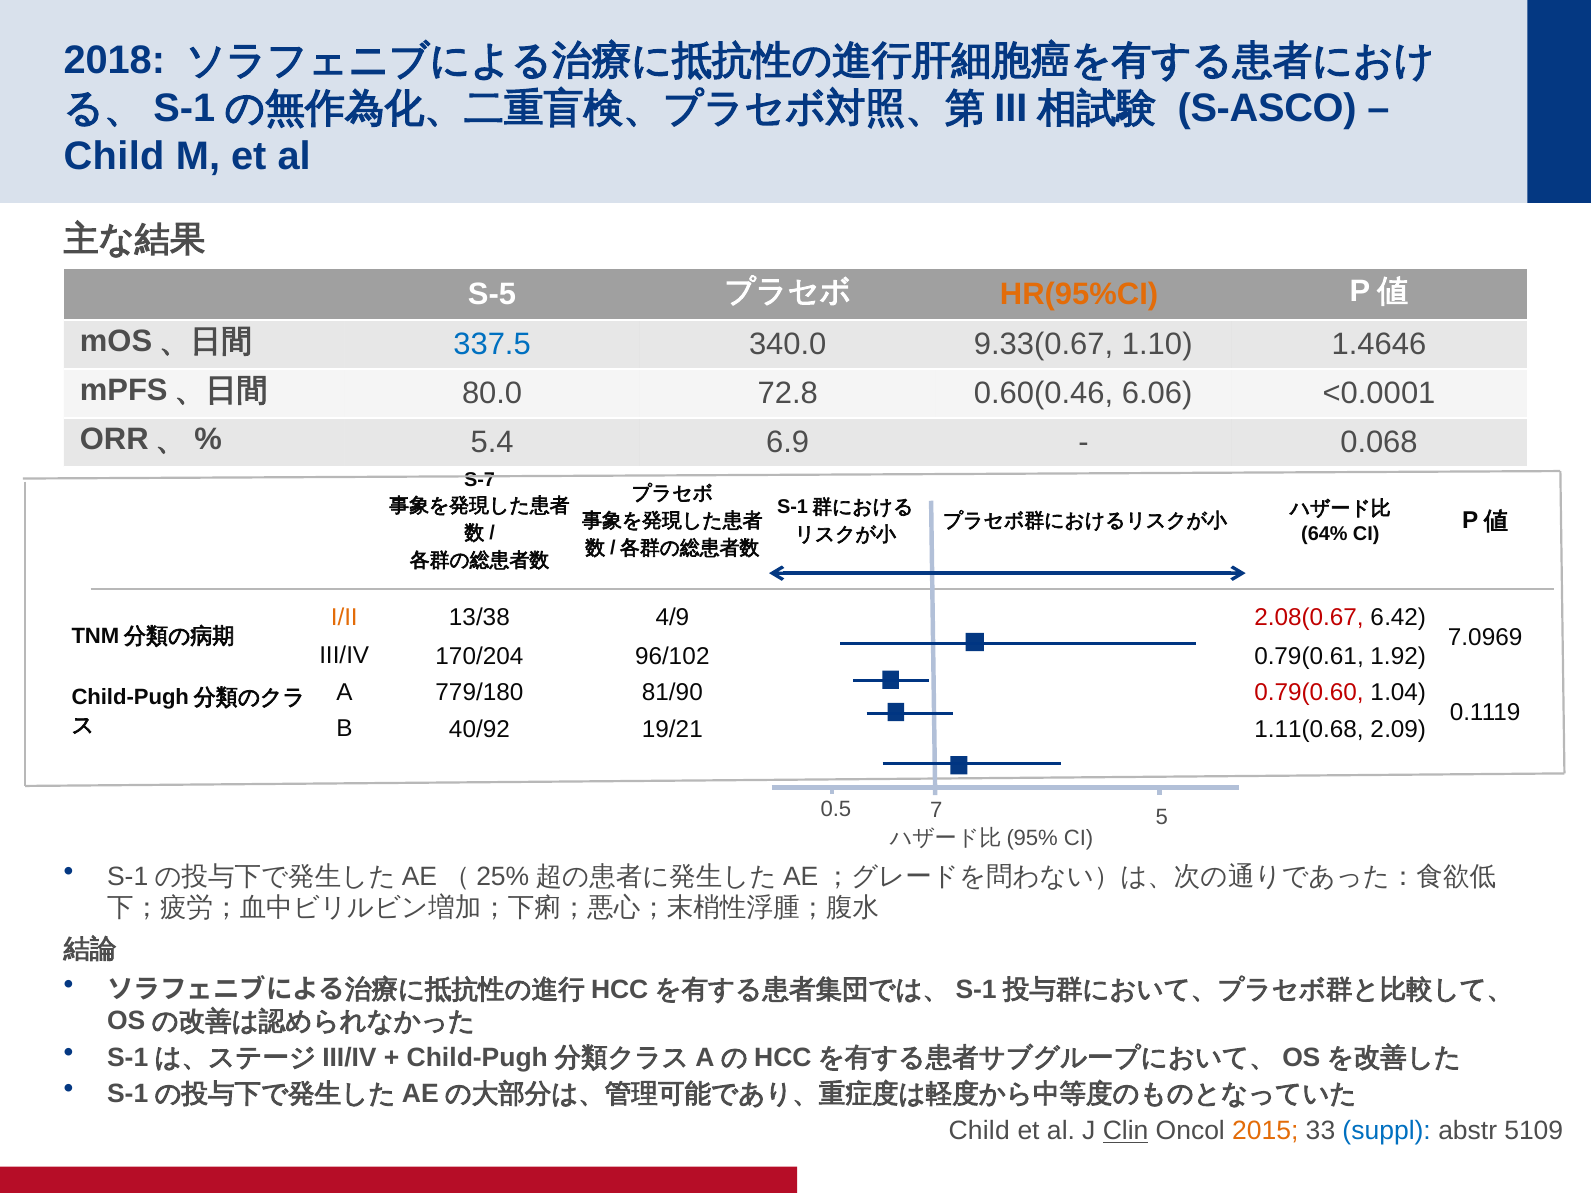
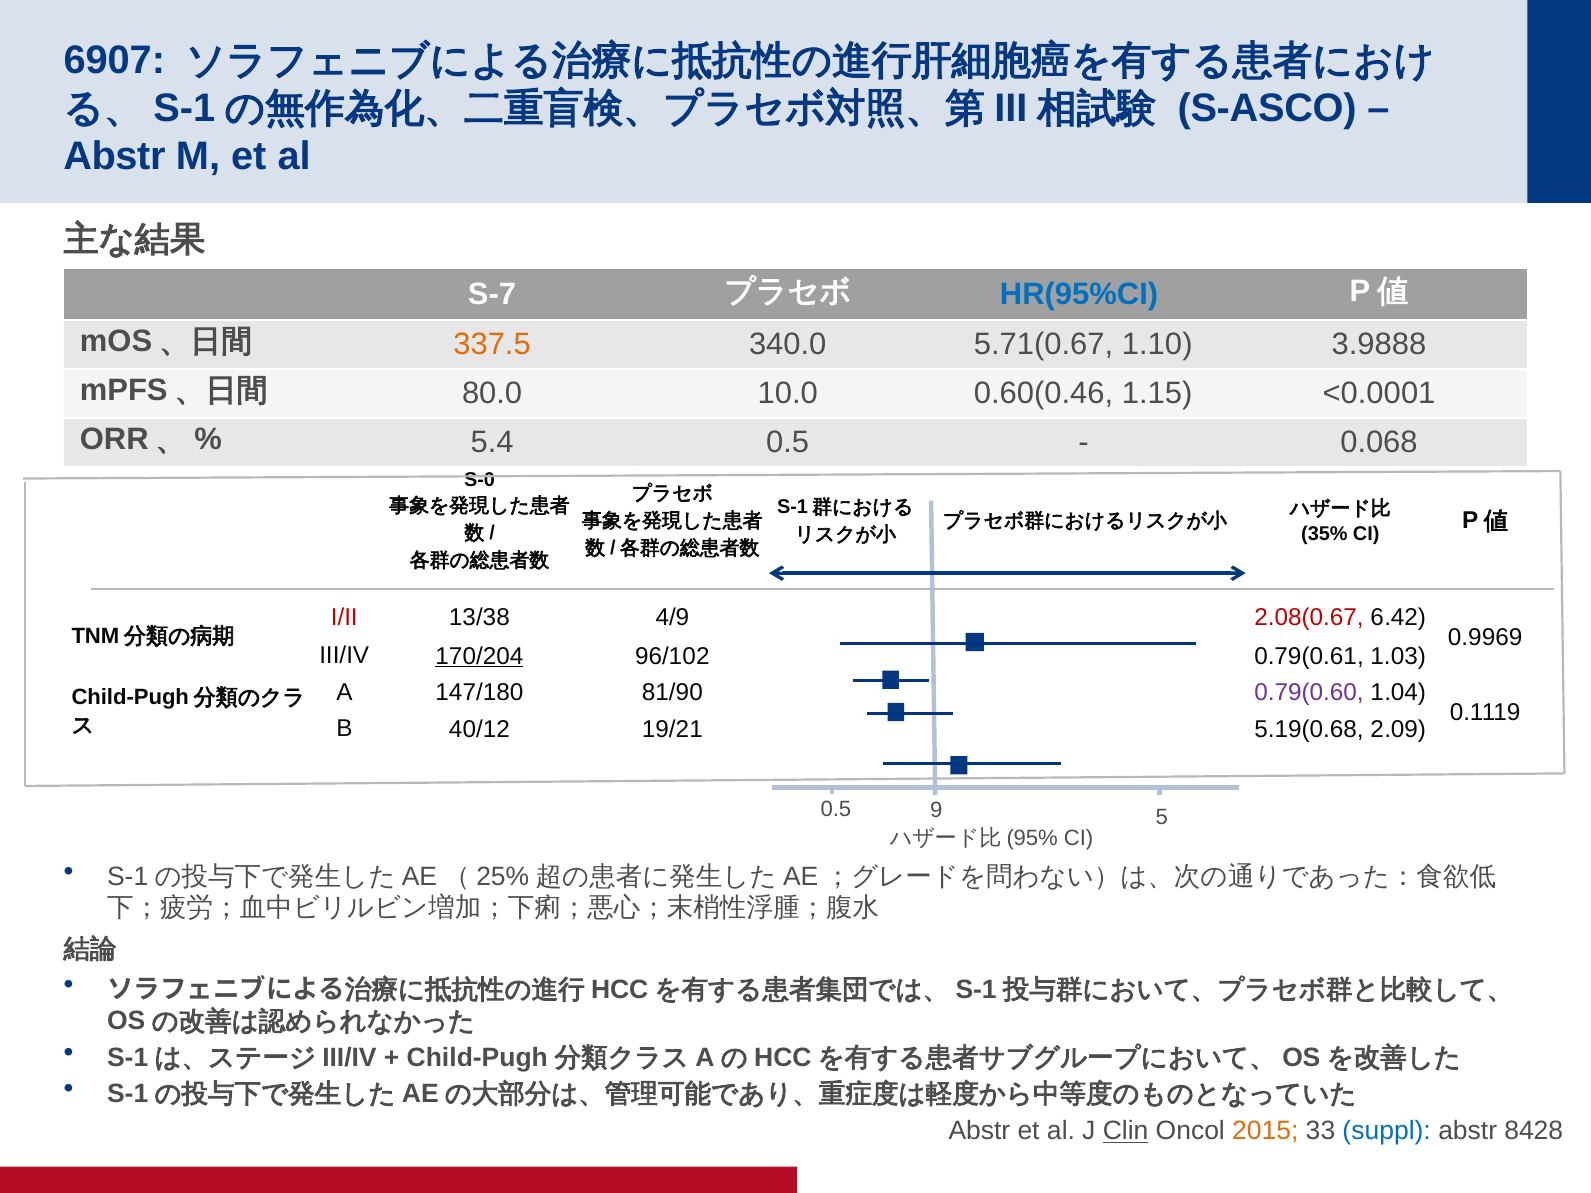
2018: 2018 -> 6907 (114, 61)
Child: Child -> Abstr (114, 156)
S-5: S-5 -> S-7 (492, 294)
HR(95%CI colour: orange -> blue (1079, 294)
337.5 colour: blue -> orange (492, 344)
9.33(0.67: 9.33(0.67 -> 5.71(0.67 (1044, 344)
1.4646: 1.4646 -> 3.9888 (1379, 344)
72.8: 72.8 -> 10.0 (788, 393)
6.06: 6.06 -> 1.15 (1157, 393)
5.4 6.9: 6.9 -> 0.5 (788, 442)
S-7: S-7 -> S-0 (480, 480)
64%: 64% -> 35% (1324, 534)
I/II colour: orange -> red (344, 617)
7.0969: 7.0969 -> 0.9969 (1485, 638)
170/204 underline: none -> present (479, 656)
1.92: 1.92 -> 1.03 (1398, 656)
779/180: 779/180 -> 147/180 (479, 693)
0.79(0.60 colour: red -> purple (1309, 693)
40/92: 40/92 -> 40/12 (479, 729)
1.11(0.68: 1.11(0.68 -> 5.19(0.68 (1309, 729)
7: 7 -> 9 (936, 810)
Child: Child -> Abstr (979, 1131)
5109: 5109 -> 8428 (1534, 1131)
